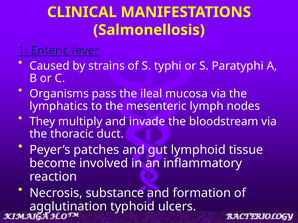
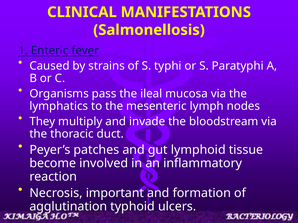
substance: substance -> important (115, 193)
